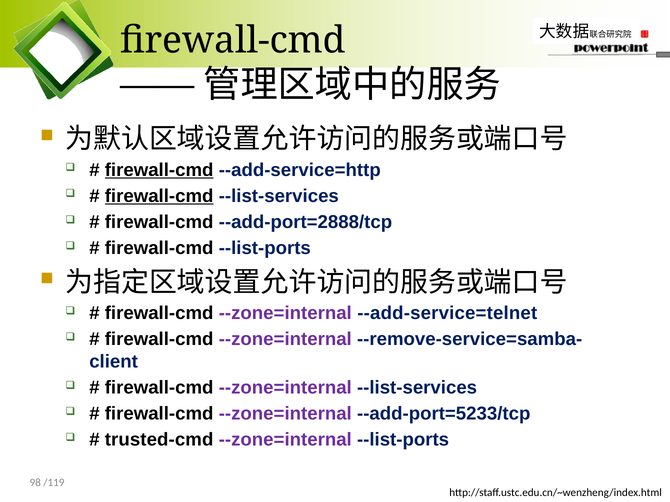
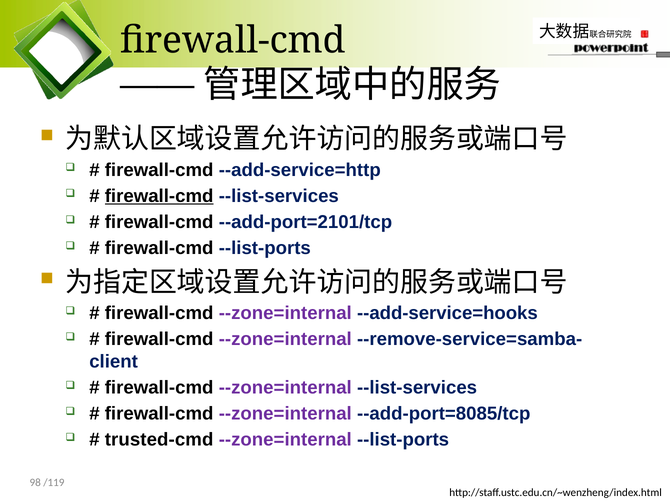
firewall-cmd underline: present -> none (159, 170)
--add-port=2888/tcp: --add-port=2888/tcp -> --add-port=2101/tcp (305, 222)
--add-service=telnet: --add-service=telnet -> --add-service=hooks (447, 314)
--add-port=5233/tcp: --add-port=5233/tcp -> --add-port=8085/tcp (444, 414)
